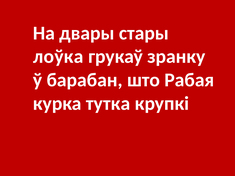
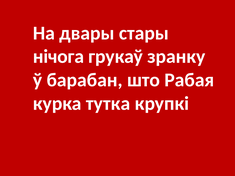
лоўка: лоўка -> нічога (58, 57)
